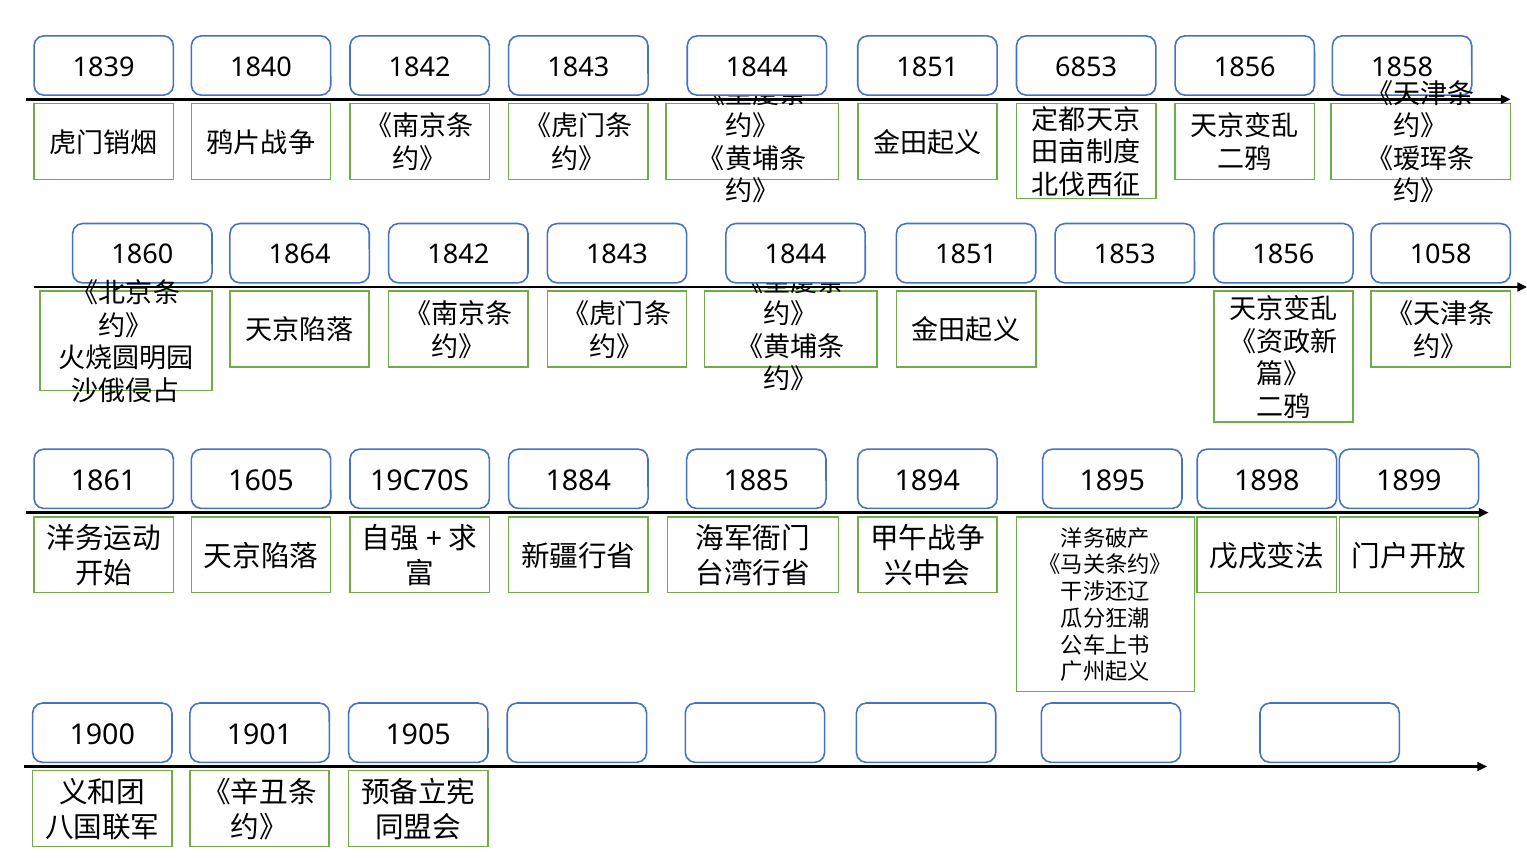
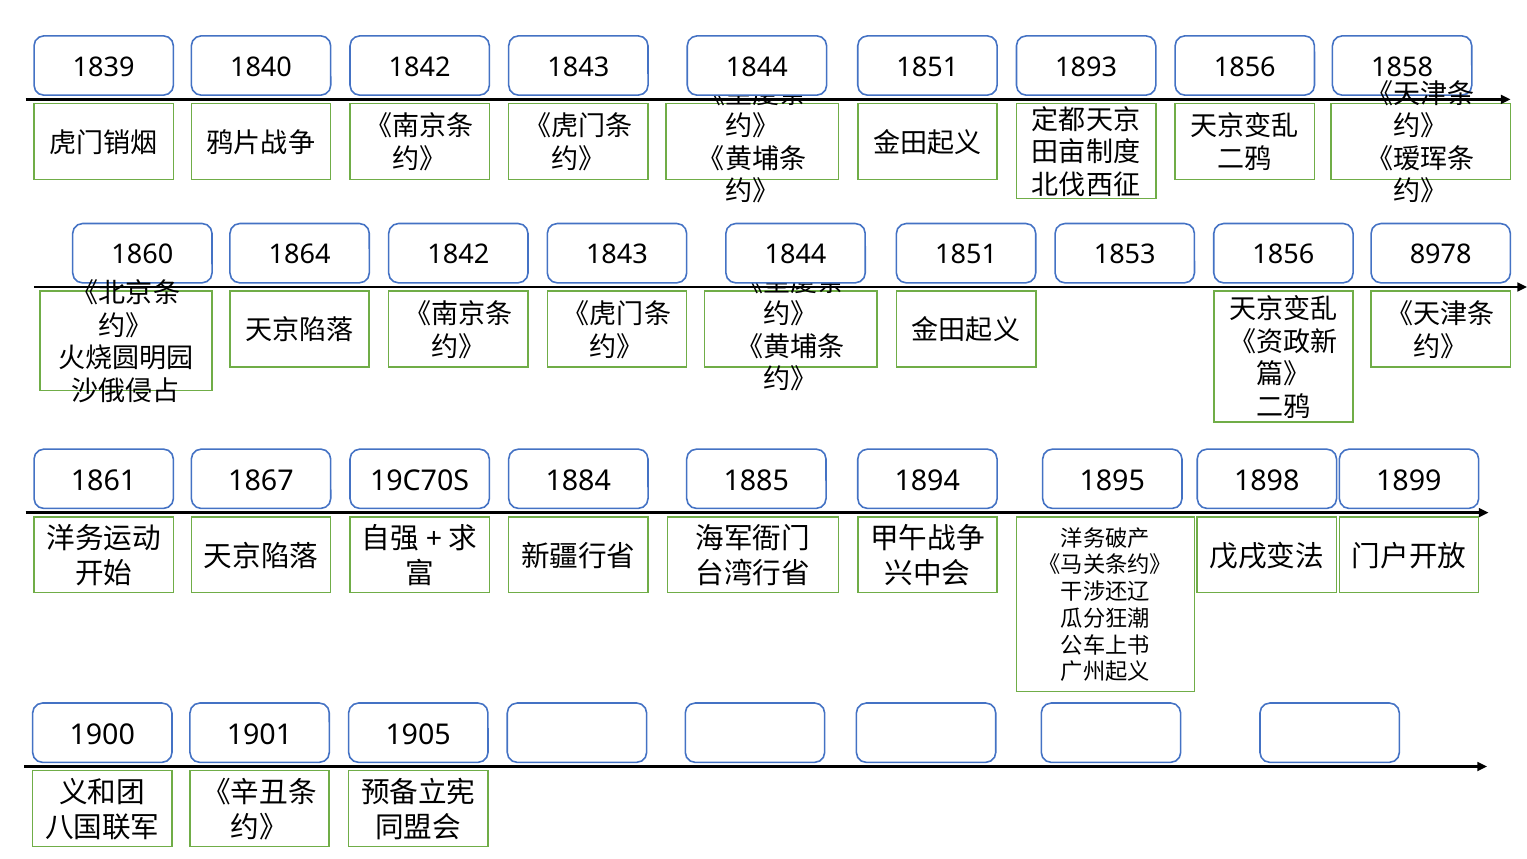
6853: 6853 -> 1893 (1086, 67)
1058: 1058 -> 8978 (1441, 255)
1605: 1605 -> 1867 (261, 481)
